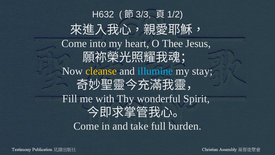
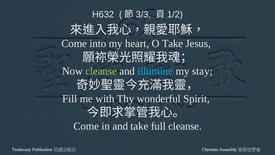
O Thee: Thee -> Take (173, 43)
cleanse colour: yellow -> light green (101, 71)
full burden: burden -> cleanse (185, 126)
